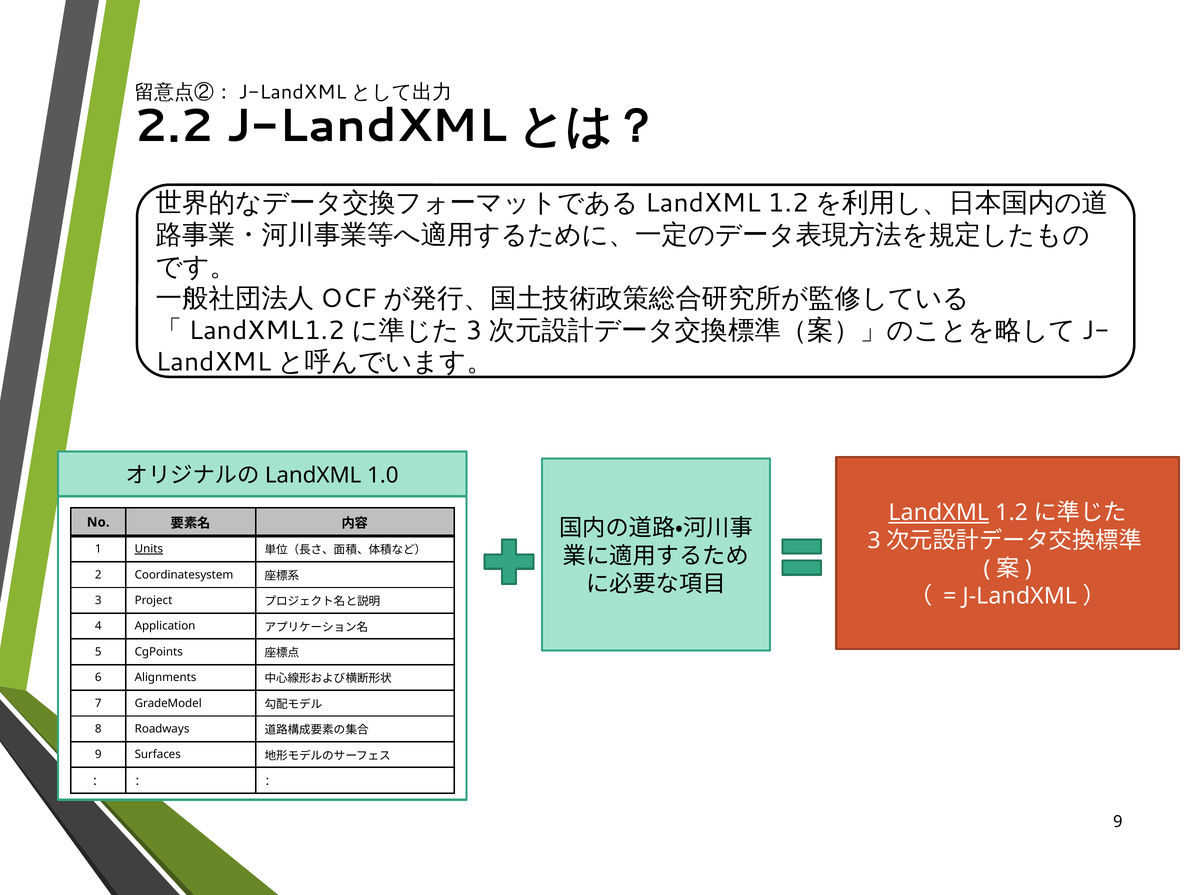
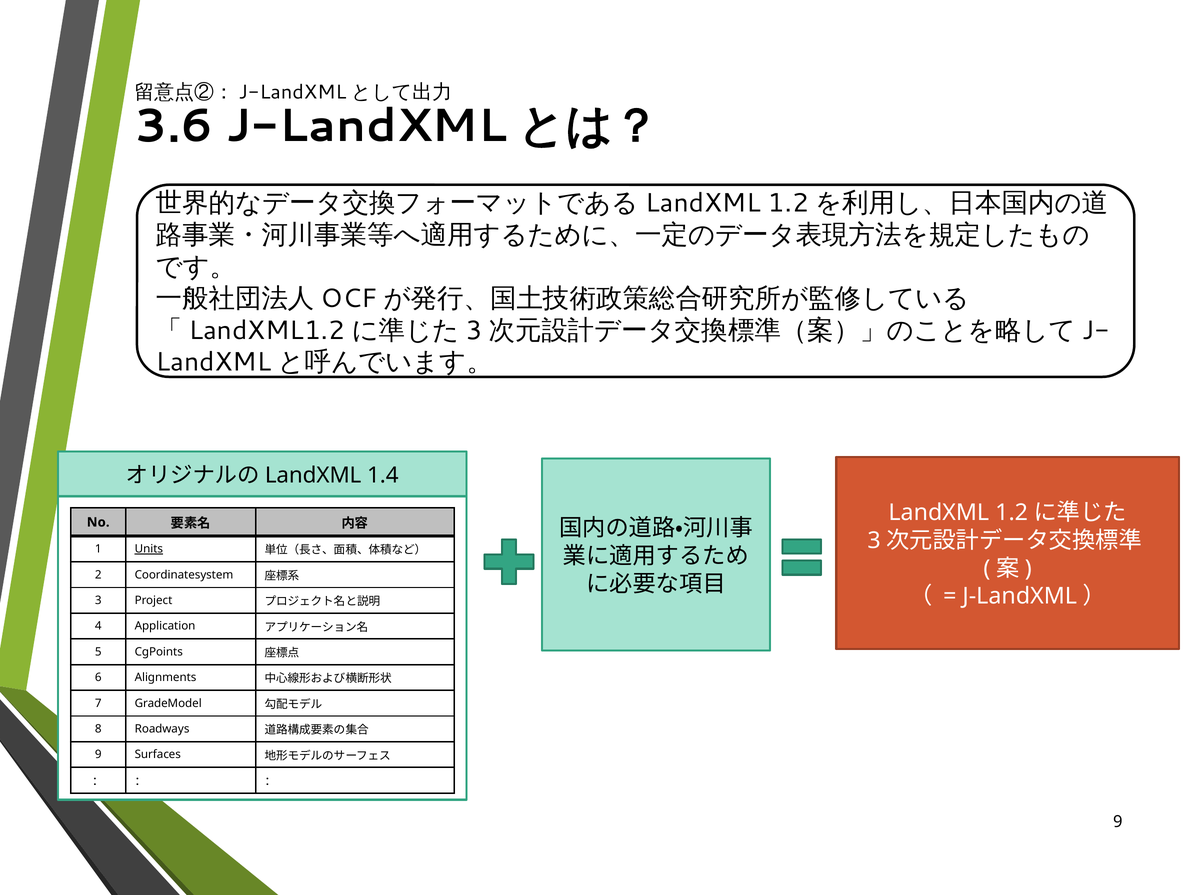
2.2: 2.2 -> 3.6 (174, 126)
1.0: 1.0 -> 1.4 (383, 476)
LandXML underline: present -> none (939, 513)
